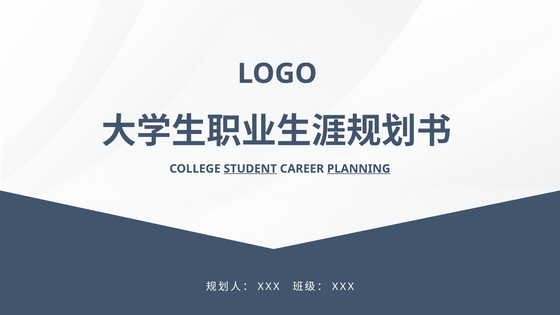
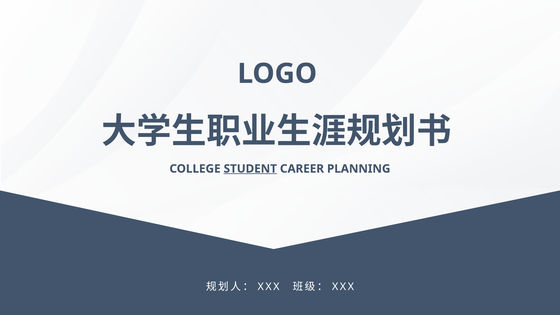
PLANNING underline: present -> none (359, 169)
